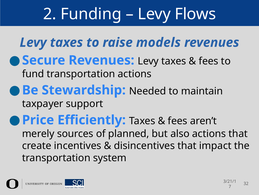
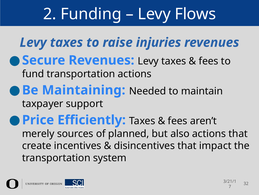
models: models -> injuries (159, 42)
Stewardship: Stewardship -> Maintaining (84, 90)
